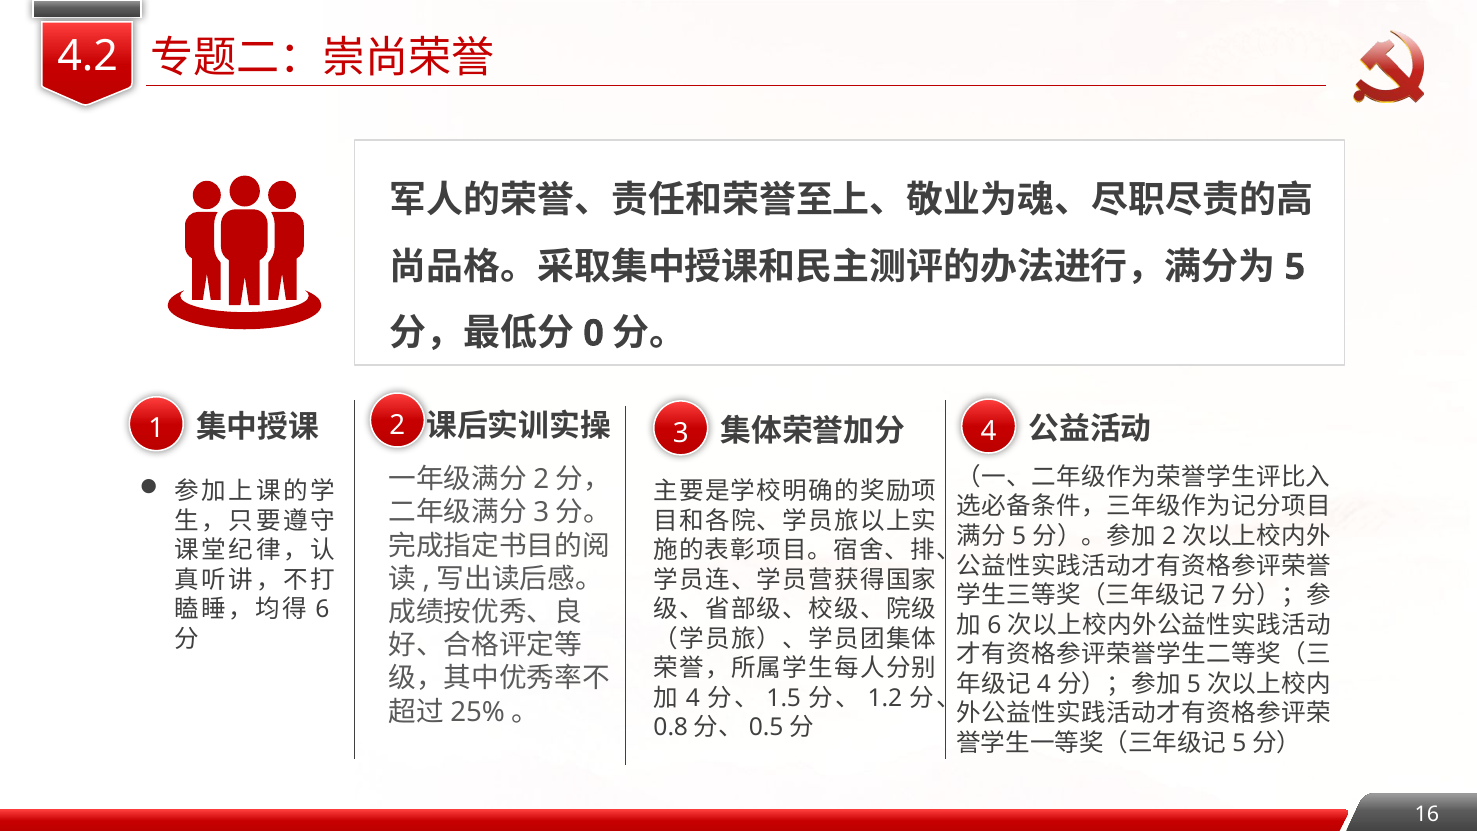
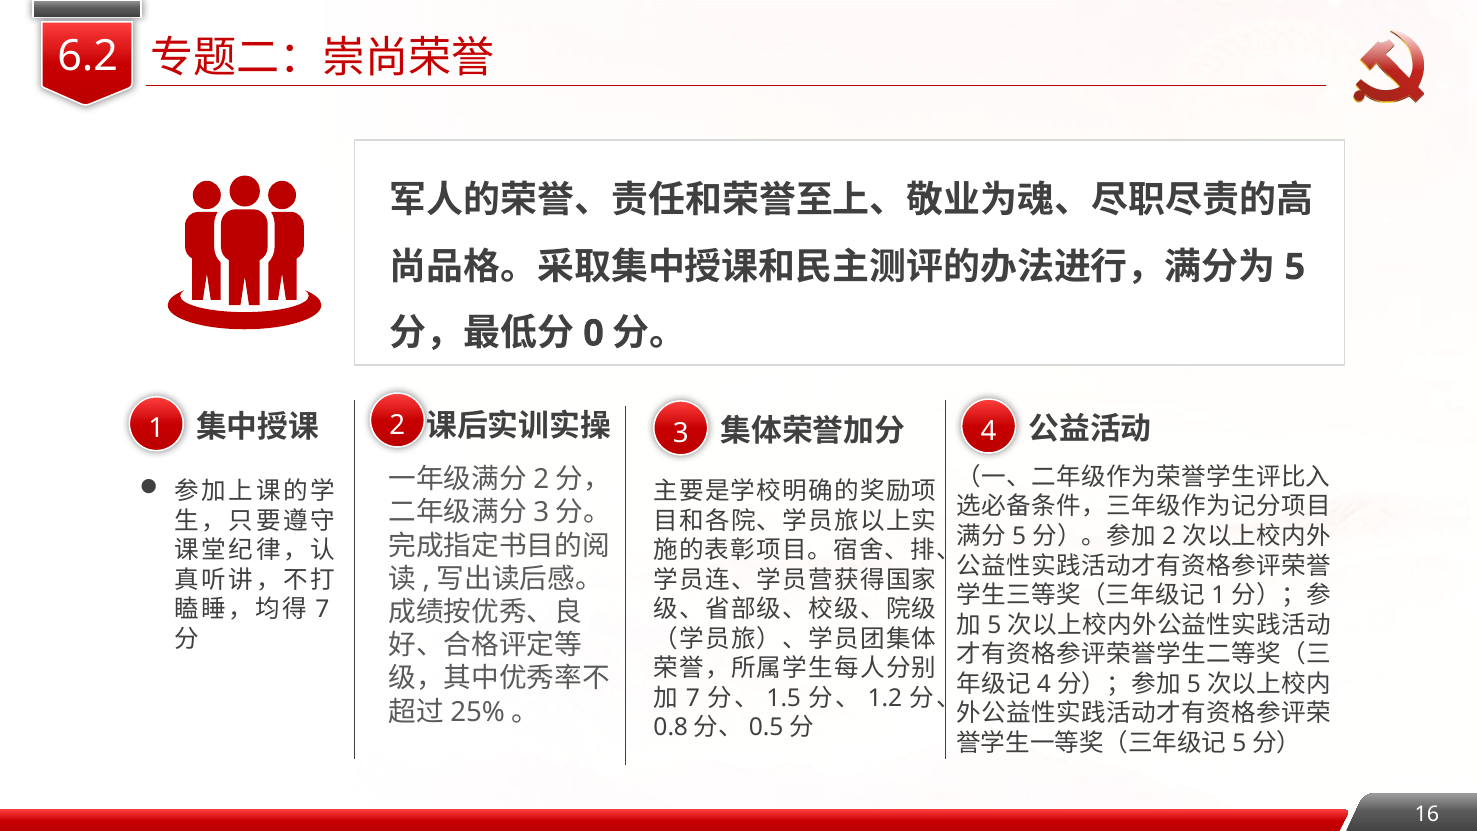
4.2: 4.2 -> 6.2 (88, 57)
7: 7 -> 1 (1218, 595)
6: 6 -> 7 (322, 609)
6: 6 -> 5 (994, 625)
4: 4 -> 7 (693, 698)
